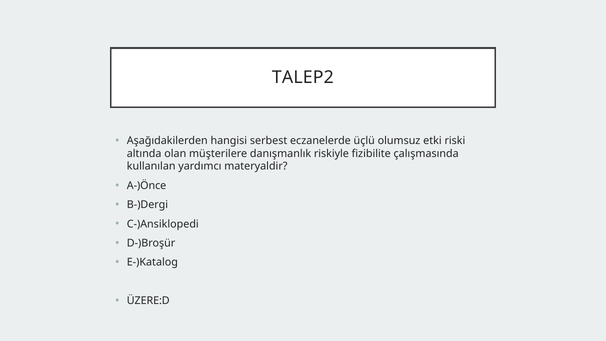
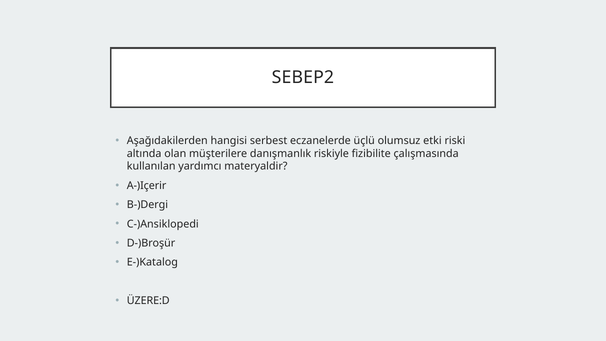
TALEP2: TALEP2 -> SEBEP2 (303, 77)
A-)Önce: A-)Önce -> A-)Içerir (147, 186)
